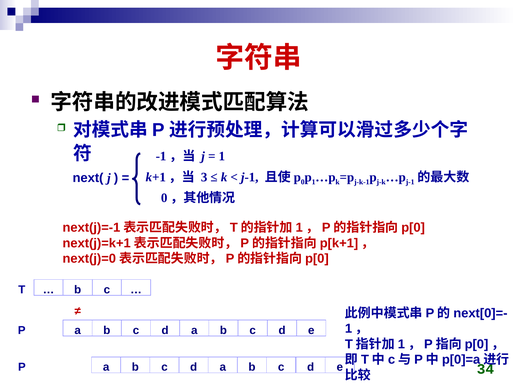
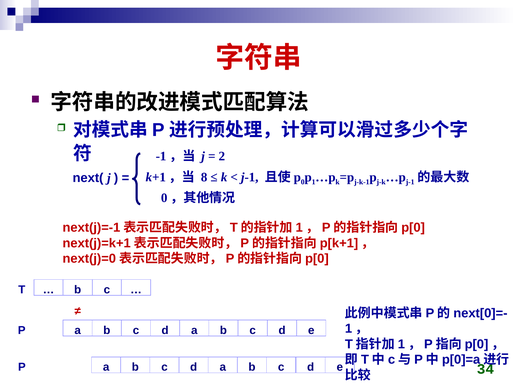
1: 1 -> 2 (222, 156)
3: 3 -> 8 (204, 177)
